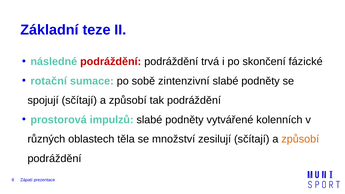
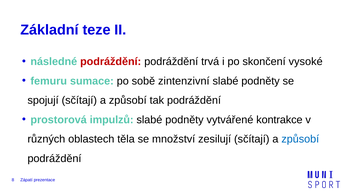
fázické: fázické -> vysoké (306, 62)
rotační: rotační -> femuru (49, 81)
kolenních: kolenních -> kontrakce (279, 120)
způsobí colour: orange -> blue (300, 139)
